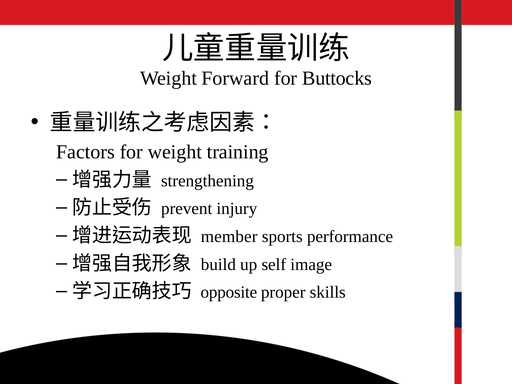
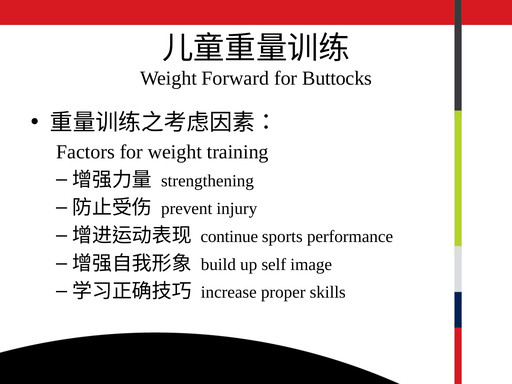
member: member -> continue (229, 237)
opposite: opposite -> increase (229, 292)
